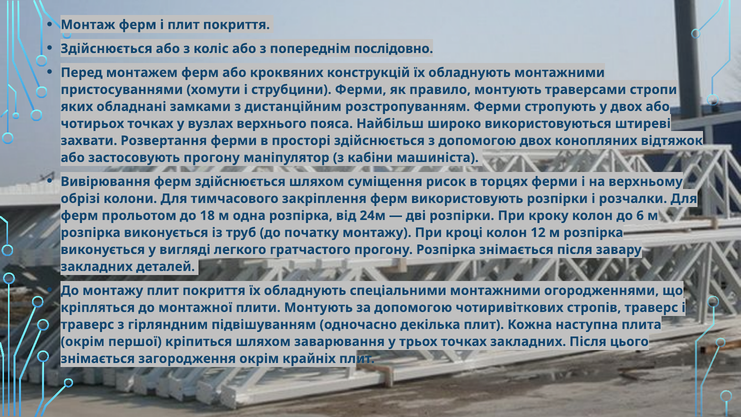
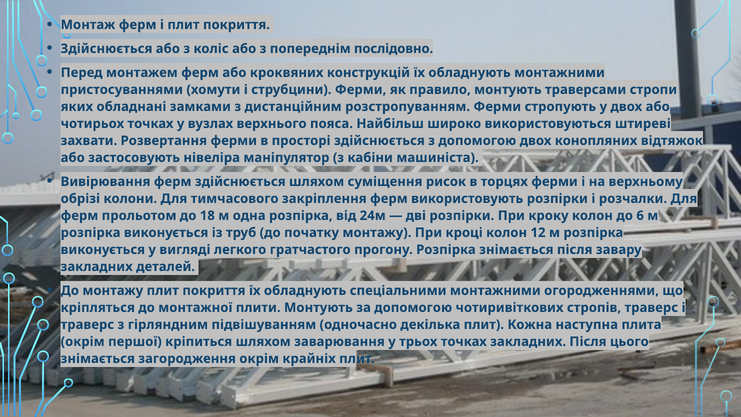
застосовують прогону: прогону -> нівеліра (212, 158)
